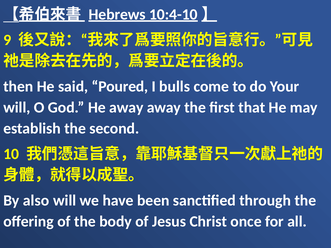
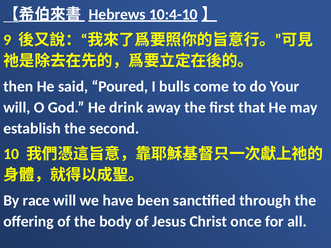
He away: away -> drink (126, 108)
also: also -> race (36, 201)
